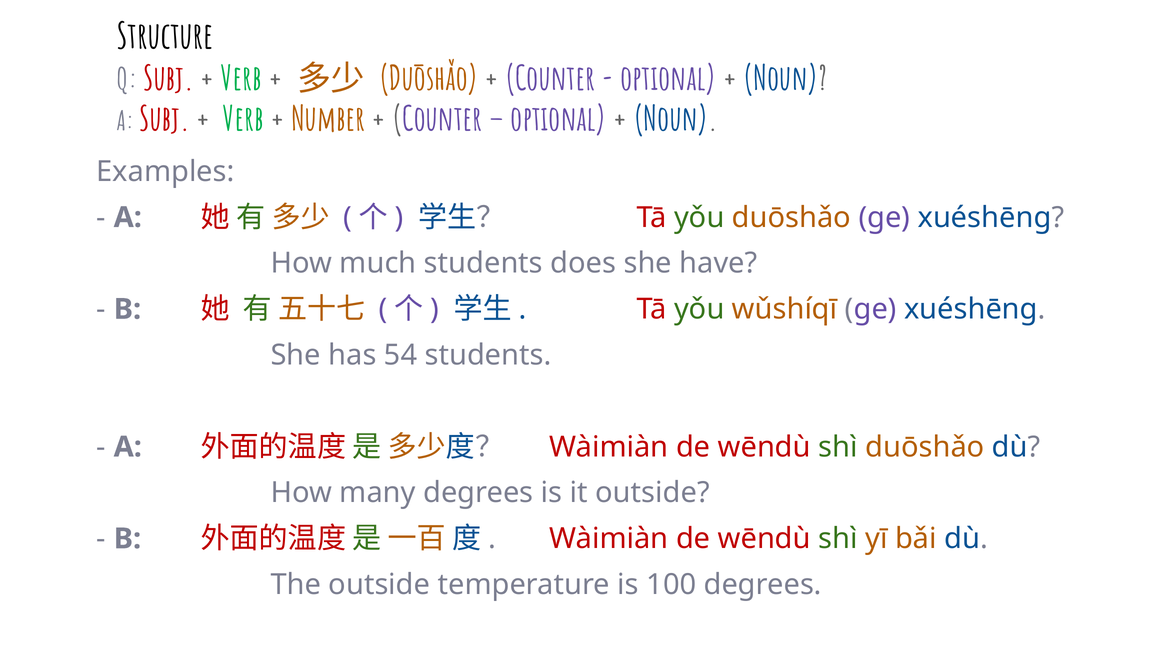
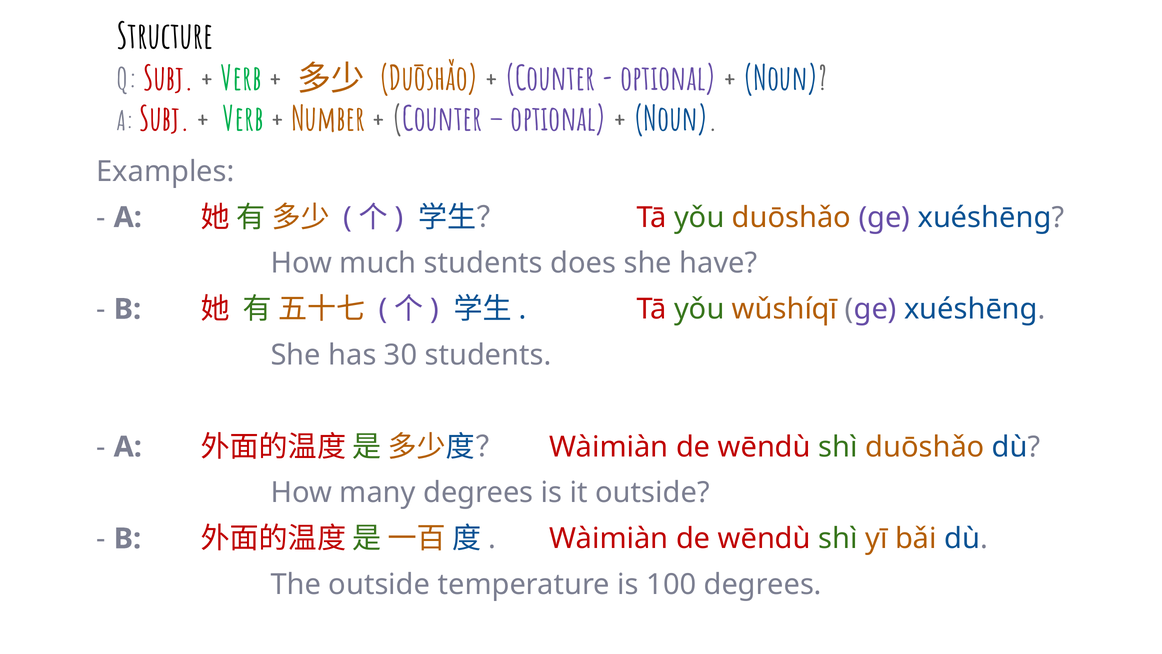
54: 54 -> 30 (401, 355)
